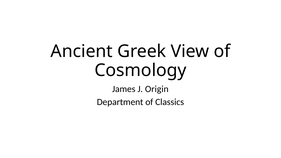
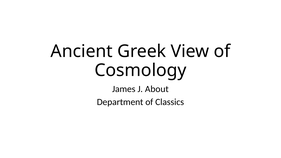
Origin: Origin -> About (157, 89)
